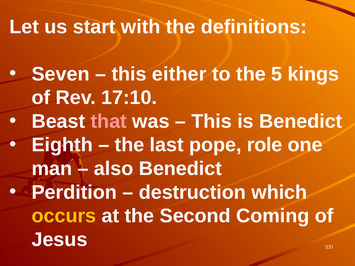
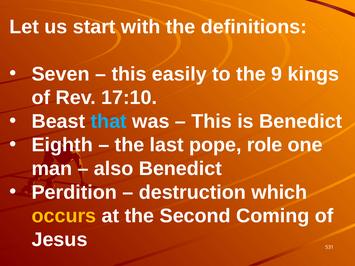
either: either -> easily (179, 74)
5: 5 -> 9 (277, 74)
that colour: pink -> light blue (109, 121)
